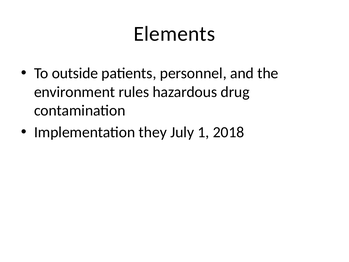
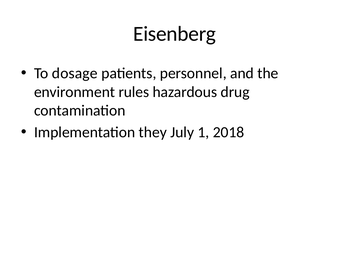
Elements: Elements -> Eisenberg (175, 34)
outside: outside -> dosage (75, 73)
